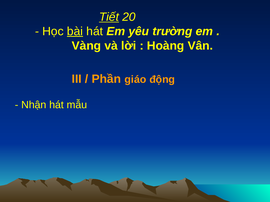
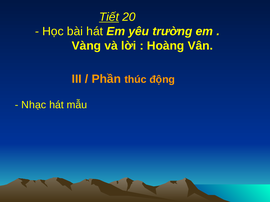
bài underline: present -> none (75, 31)
giáo: giáo -> thúc (135, 80)
Nhận: Nhận -> Nhạc (34, 105)
